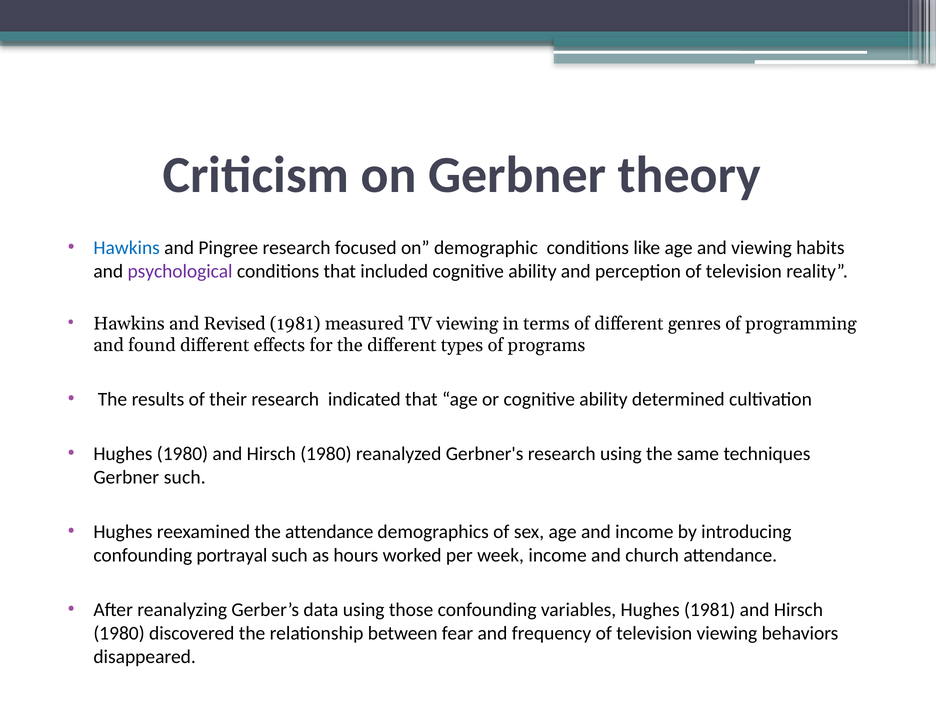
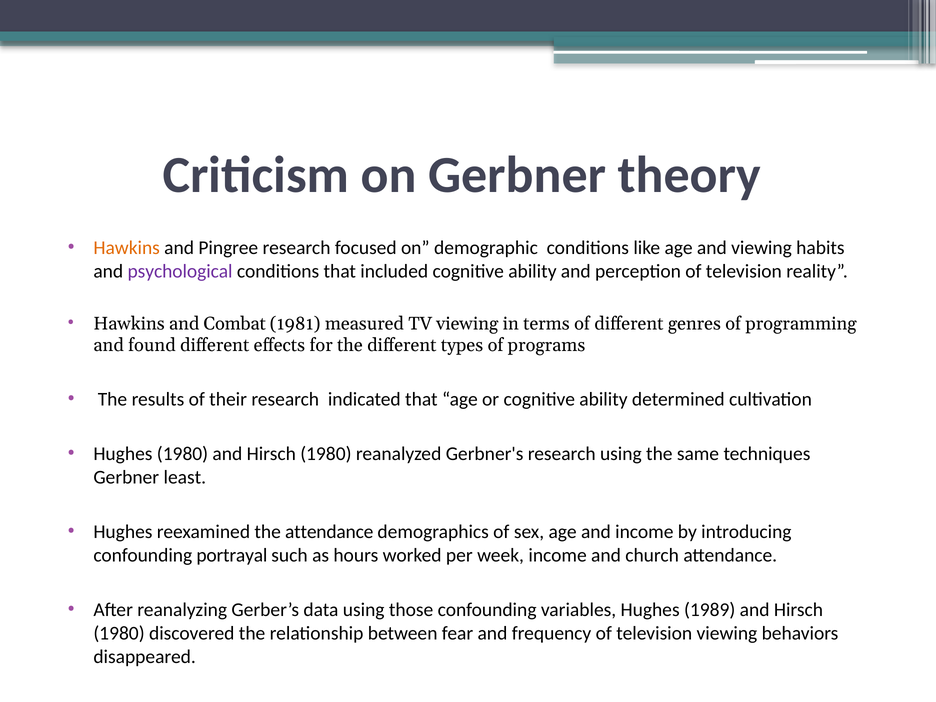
Hawkins colour: blue -> orange (127, 248)
Revised: Revised -> Combat (235, 324)
Gerbner such: such -> least (185, 477)
Hughes 1981: 1981 -> 1989 (710, 610)
